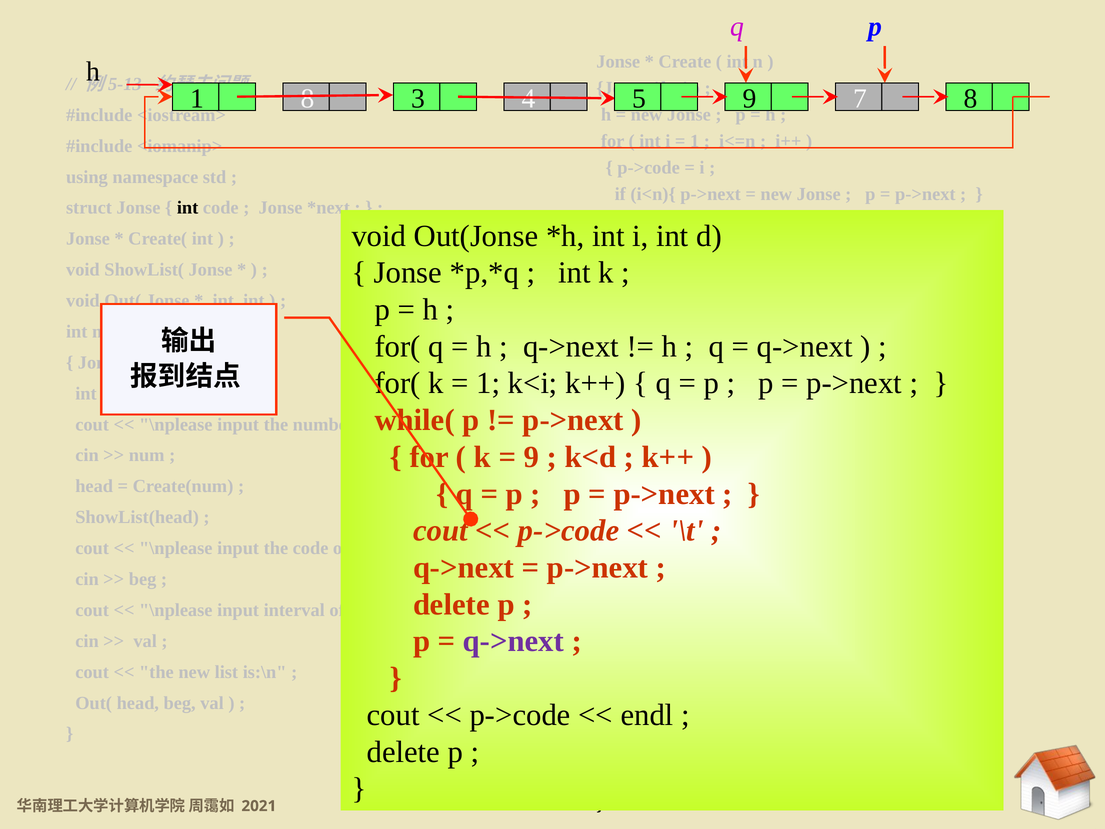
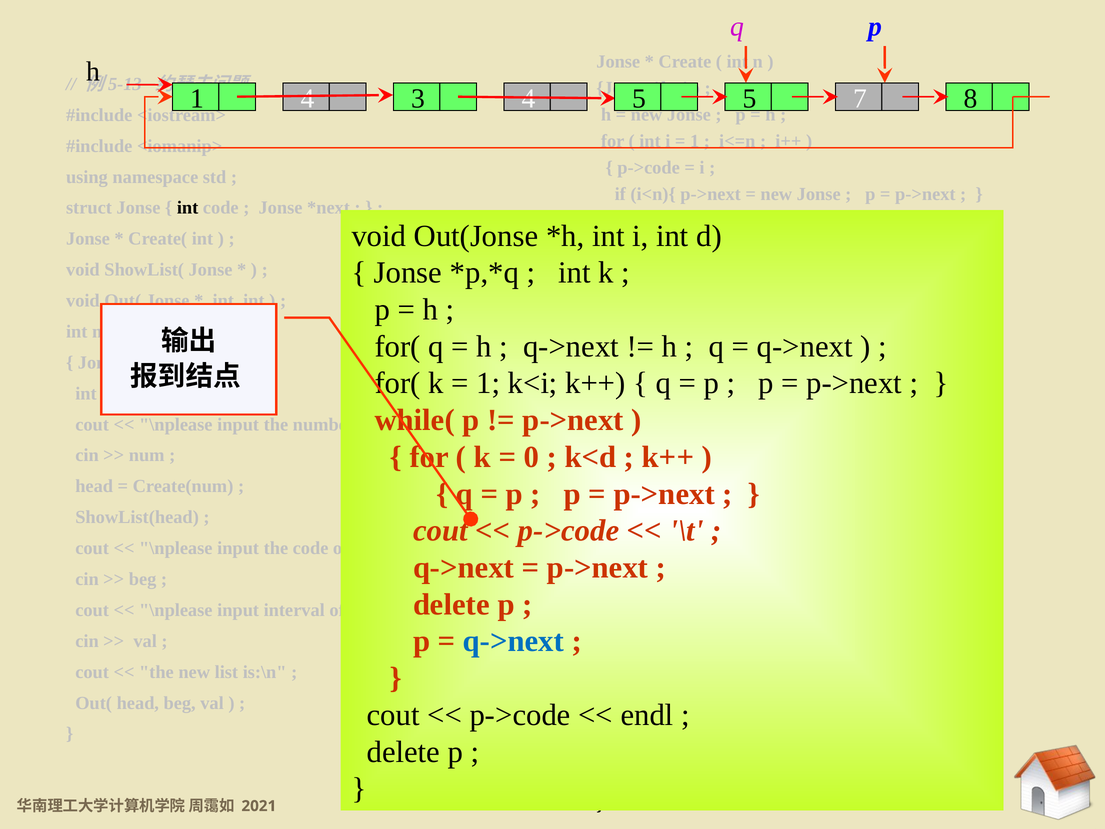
1 8: 8 -> 4 (308, 99)
9: 9 -> 5 (750, 99)
9: 9 -> 0 (531, 457)
q->next colour: purple -> blue (513, 641)
